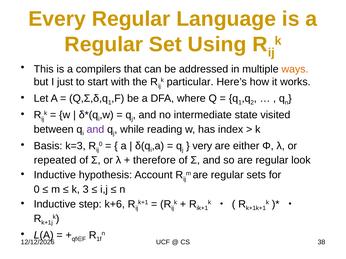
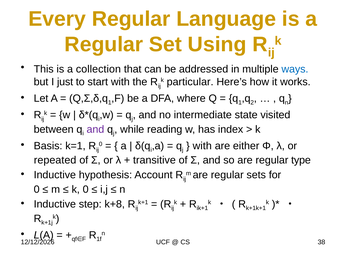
compilers: compilers -> collection (98, 69)
ways colour: orange -> blue (295, 69)
k=3: k=3 -> k=1 (75, 146)
very: very -> with (202, 146)
therefore: therefore -> transitive (154, 161)
look: look -> type (301, 161)
k 3: 3 -> 0 (86, 190)
k+6: k+6 -> k+8 (115, 205)
